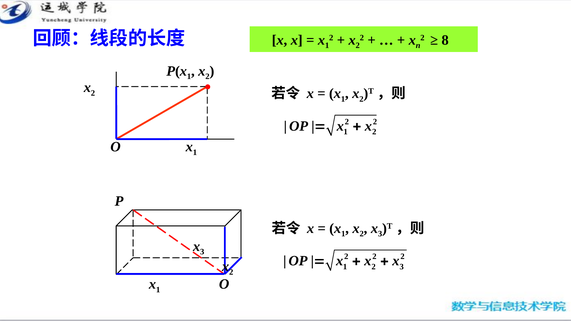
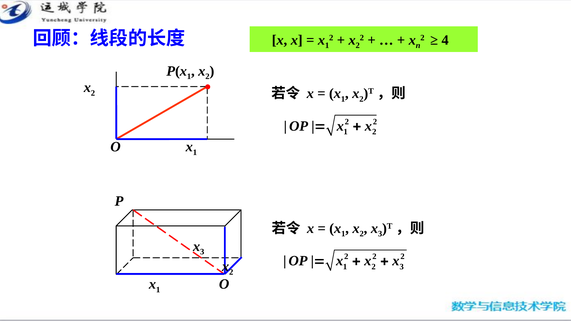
8: 8 -> 4 (445, 40)
